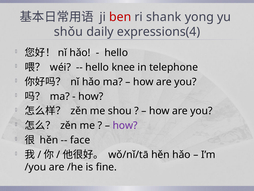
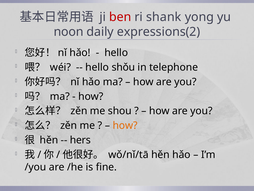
shǒu: shǒu -> noon (69, 32)
expressions(4: expressions(4 -> expressions(2 (159, 32)
knee: knee -> shǒu (123, 67)
how colour: purple -> orange (125, 125)
face: face -> hers (80, 140)
